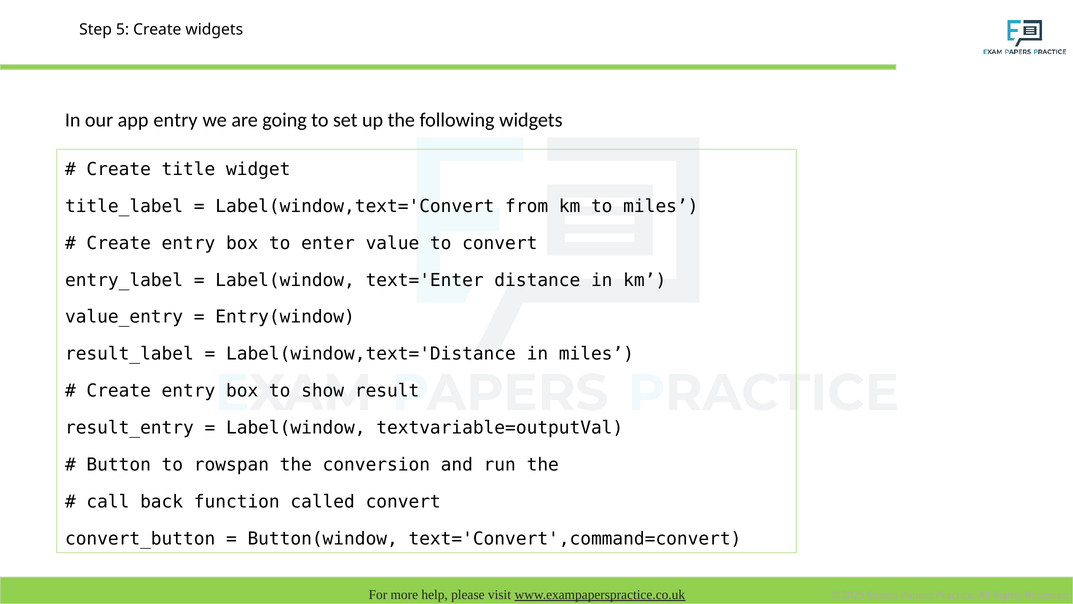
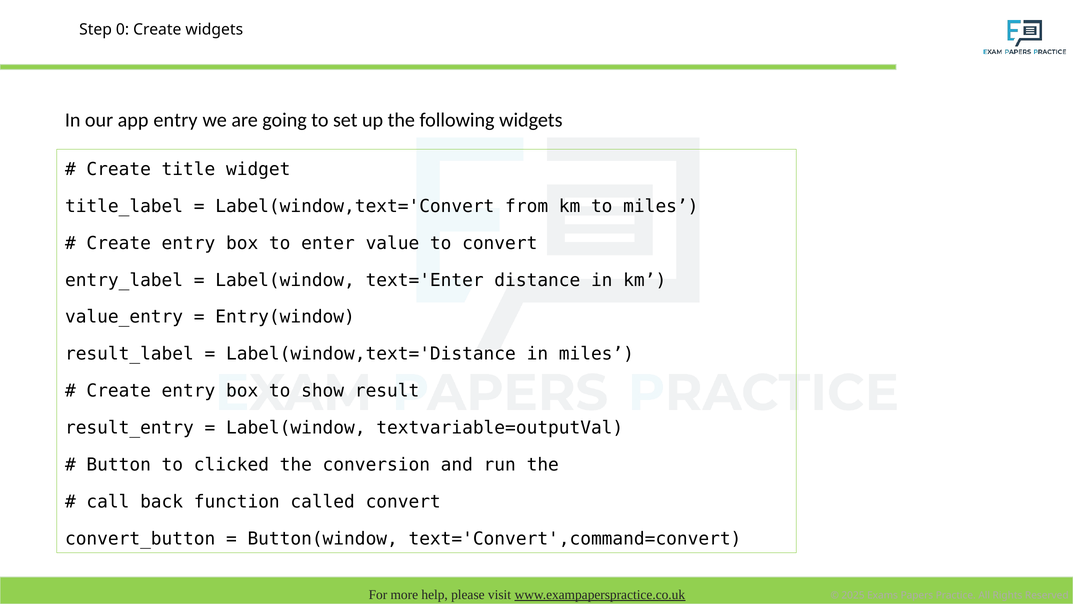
5: 5 -> 0 (123, 29)
rowspan: rowspan -> clicked (231, 464)
